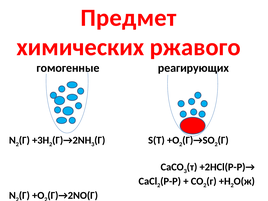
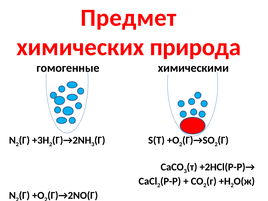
ржавого: ржавого -> природа (195, 47)
реагирующих: реагирующих -> химическими (193, 68)
